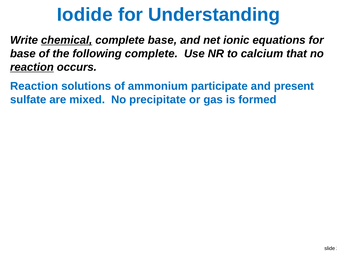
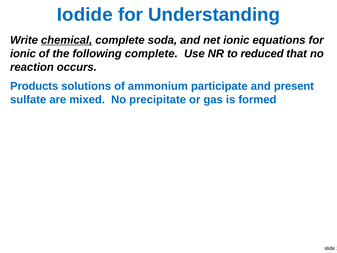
complete base: base -> soda (162, 40)
base: base -> ionic (23, 54)
calcium: calcium -> reduced (262, 54)
reaction underline: present -> none (32, 67)
Reaction: Reaction -> Products (34, 86)
